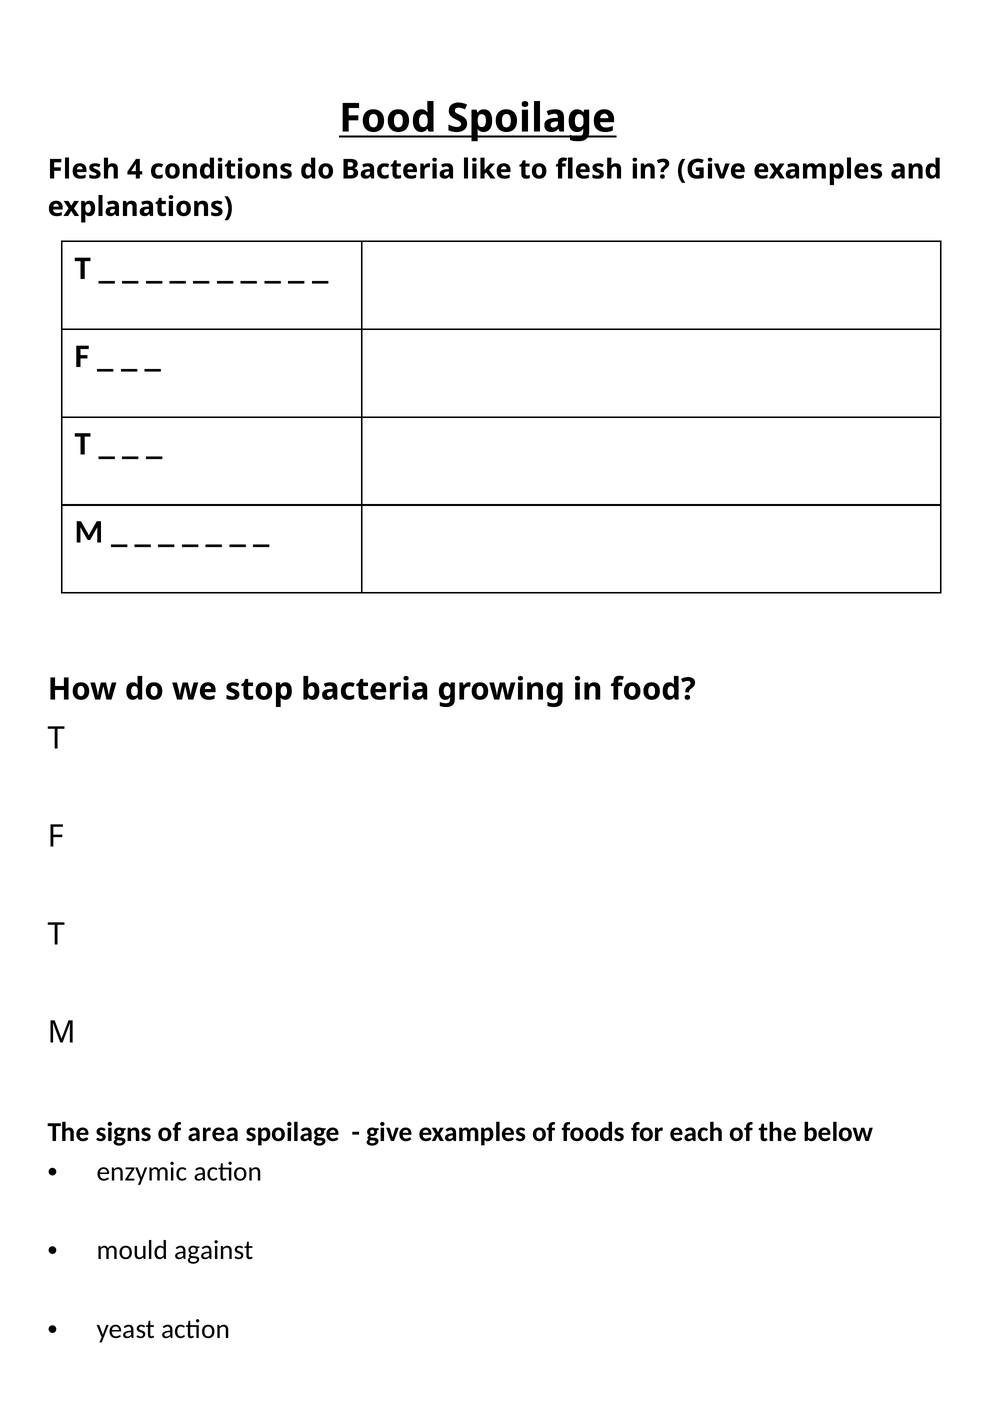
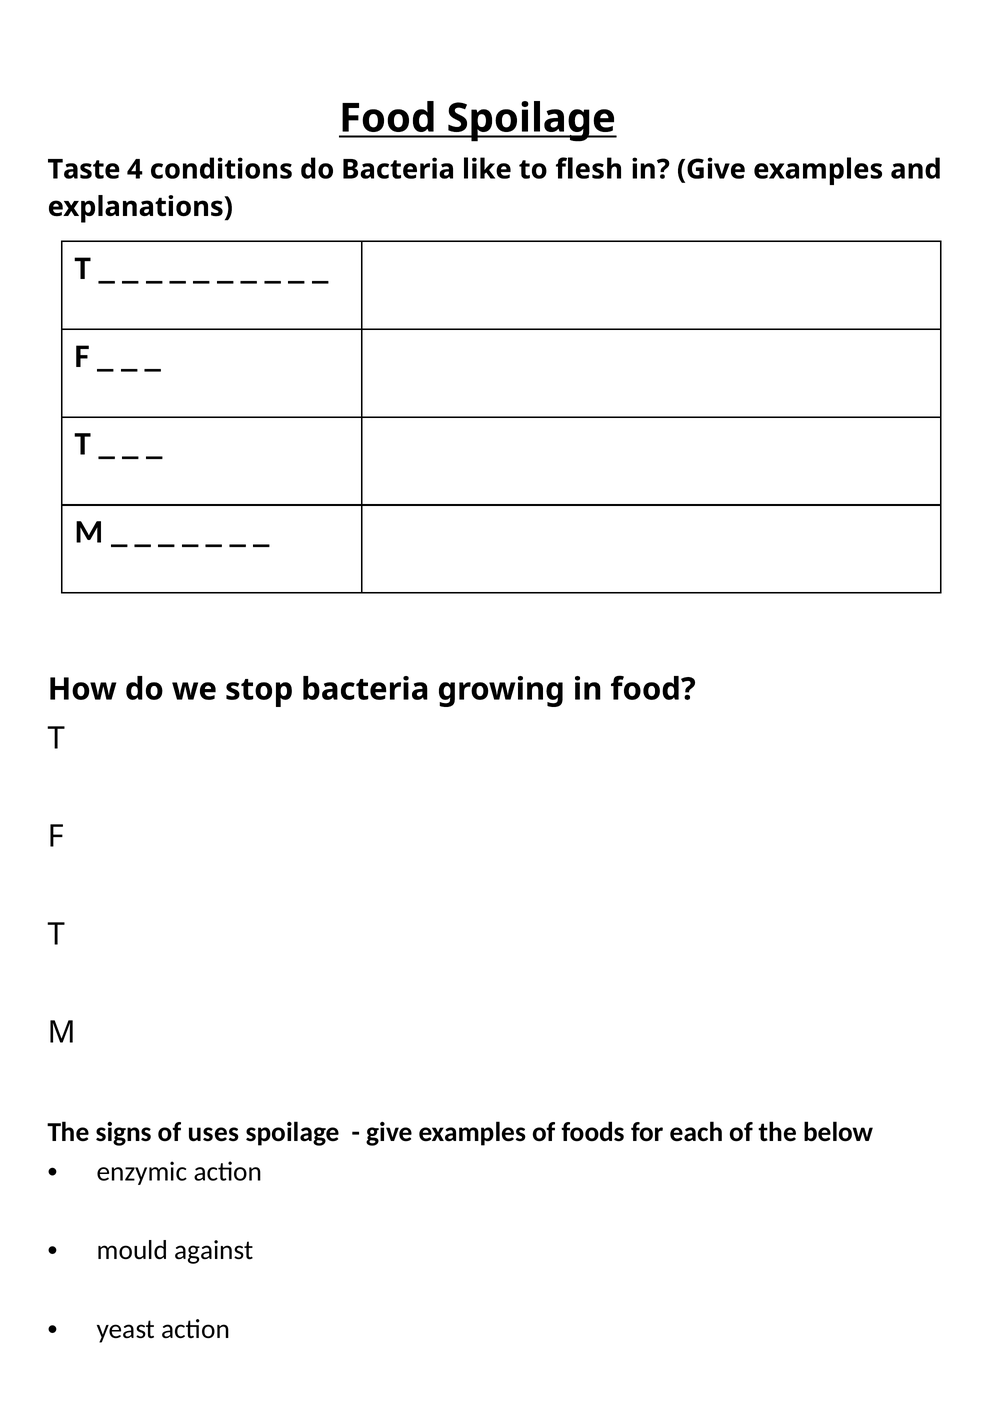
Flesh: Flesh -> Taste (84, 169)
area: area -> uses (213, 1132)
